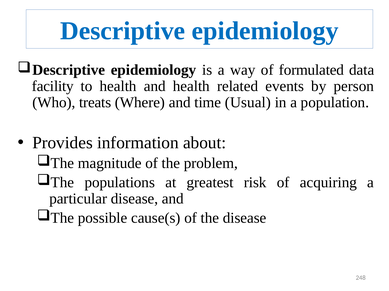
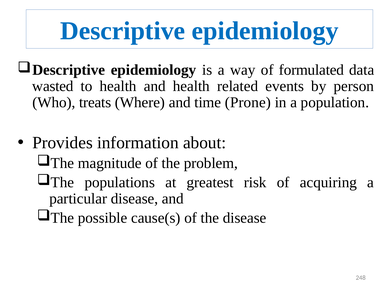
facility: facility -> wasted (53, 86)
Usual: Usual -> Prone (248, 103)
